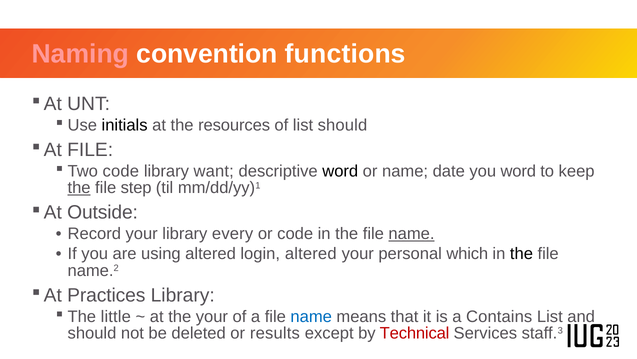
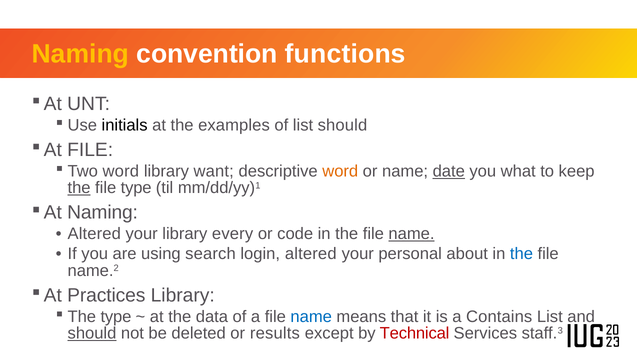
Naming colour: pink -> yellow (80, 54)
resources: resources -> examples (234, 125)
Two code: code -> word (121, 171)
word colour: black -> orange (340, 171)
date underline: none -> present (449, 171)
you word: word -> what (518, 171)
file step: step -> type (136, 188)
Outside: Outside -> Naming (103, 212)
Record: Record -> Altered (94, 233)
using altered: altered -> search (211, 253)
which: which -> about (467, 253)
the colour: black -> blue (521, 253)
The little: little -> type (116, 316)
the your: your -> data (212, 316)
should underline: none -> present (92, 333)
